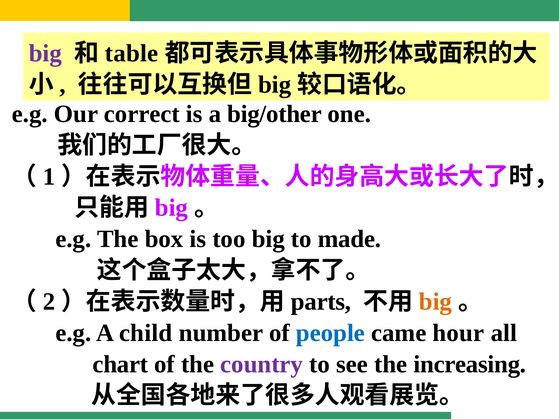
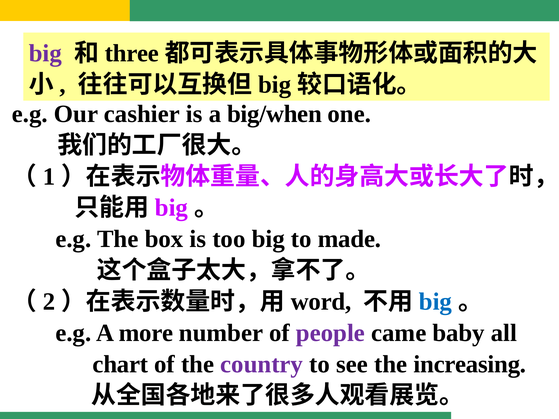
table: table -> three (132, 53)
correct: correct -> cashier (142, 114)
big/other: big/other -> big/when (274, 114)
parts: parts -> word (321, 302)
big colour: orange -> blue (435, 302)
child: child -> more (146, 333)
people colour: blue -> purple (330, 333)
hour: hour -> baby (459, 333)
